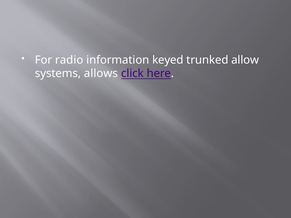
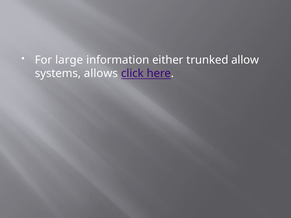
radio: radio -> large (69, 60)
keyed: keyed -> either (168, 60)
